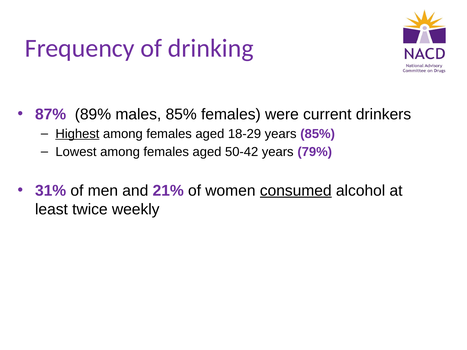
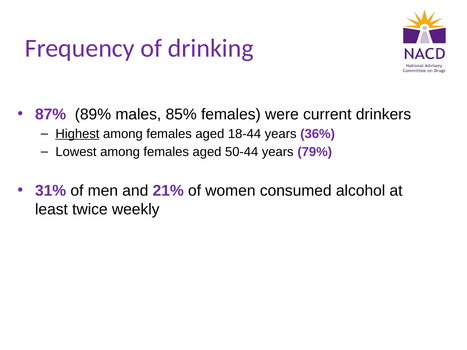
18-29: 18-29 -> 18-44 (245, 134)
years 85%: 85% -> 36% (318, 134)
50-42: 50-42 -> 50-44 (242, 152)
consumed underline: present -> none (296, 191)
